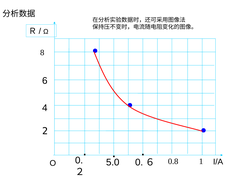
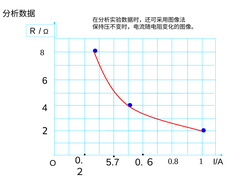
5.0: 5.0 -> 5.7 (113, 162)
